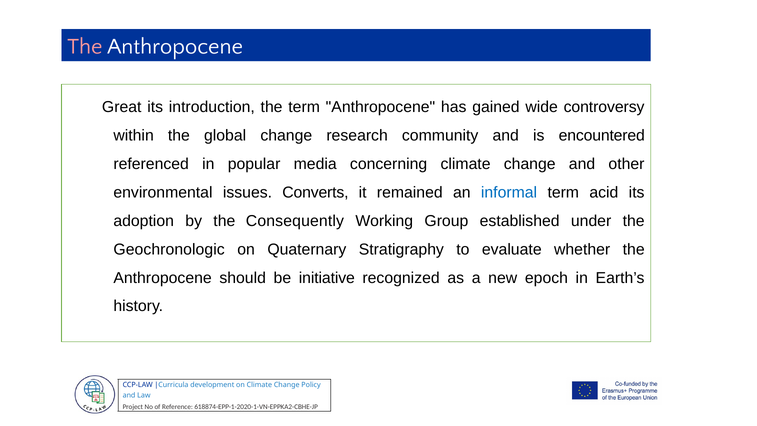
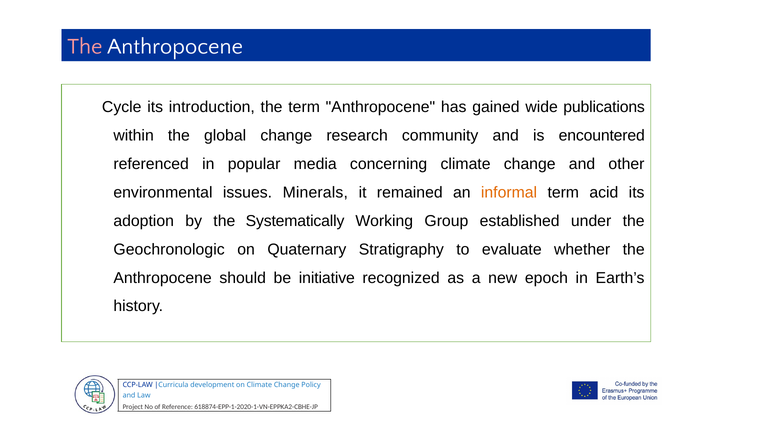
Great: Great -> Cycle (122, 107)
controversy: controversy -> publications (604, 107)
Converts: Converts -> Minerals (315, 192)
informal colour: blue -> orange (509, 192)
Consequently: Consequently -> Systematically (295, 221)
